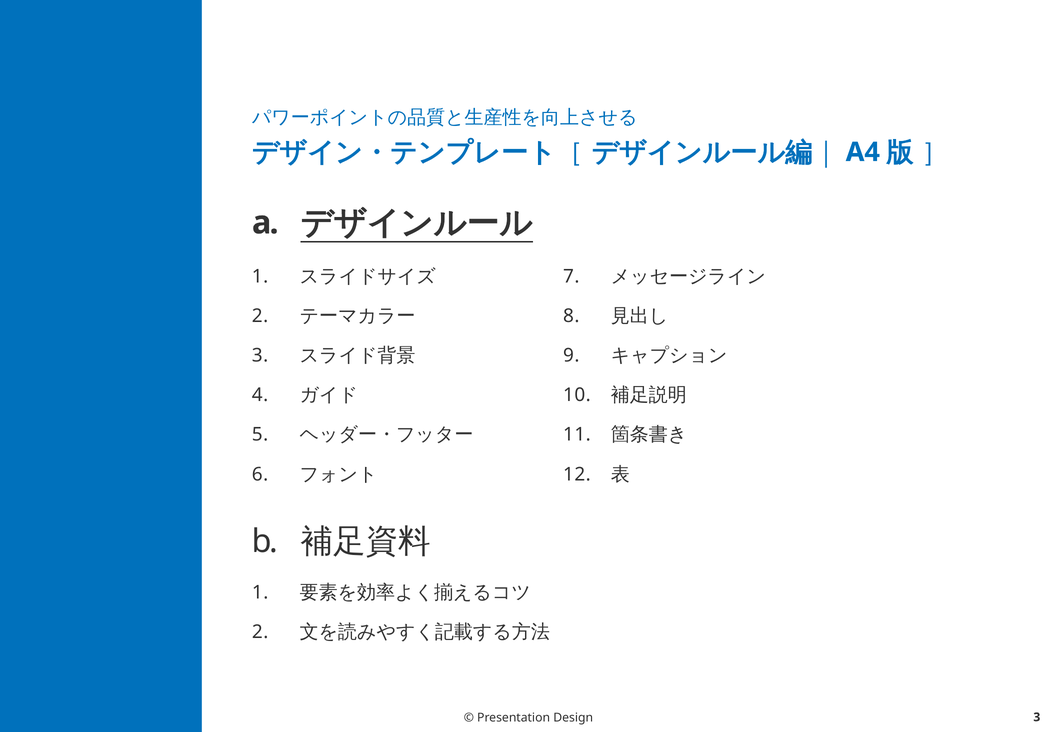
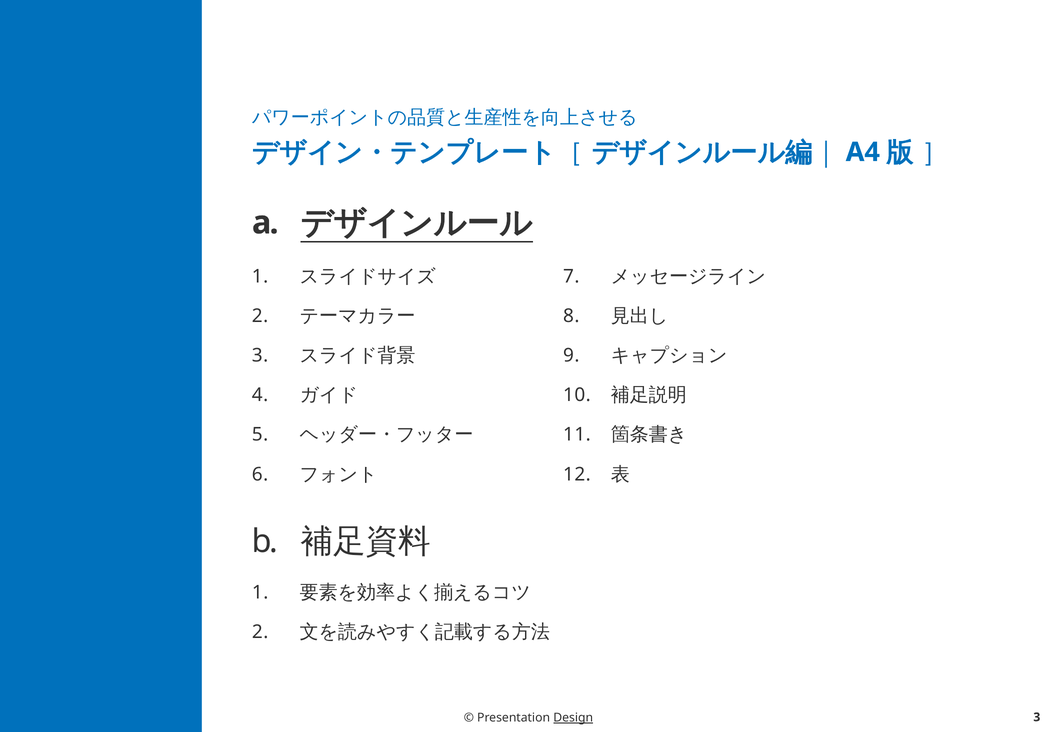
Design underline: none -> present (573, 717)
